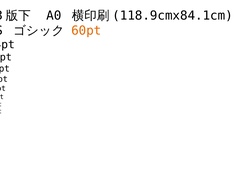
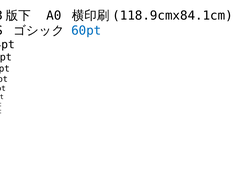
60pt colour: orange -> blue (86, 31)
